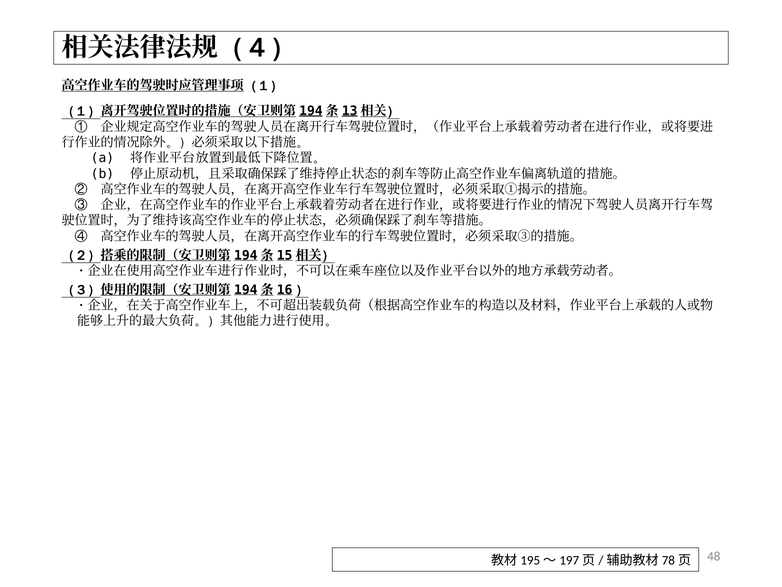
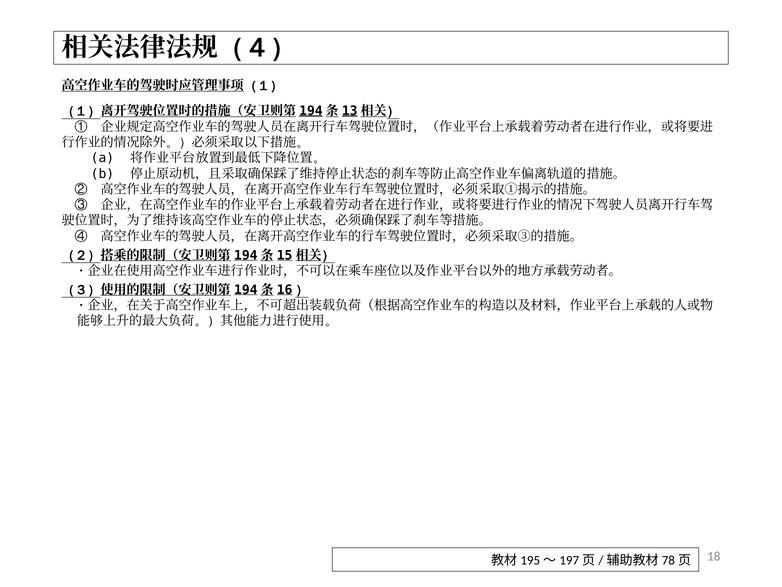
48: 48 -> 18 (714, 556)
